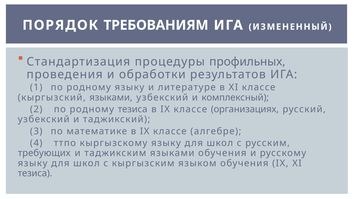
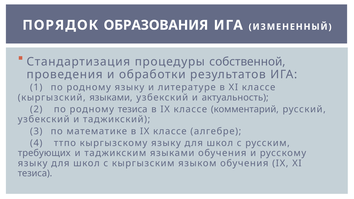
ТРЕБОВАНИЯМ: ТРЕБОВАНИЯМ -> ОБРАЗОВАНИЯ (156, 25)
профильных: профильных -> собственной (248, 62)
комплексный: комплексный -> актуальность (235, 98)
организациях: организациях -> комментарий (245, 109)
